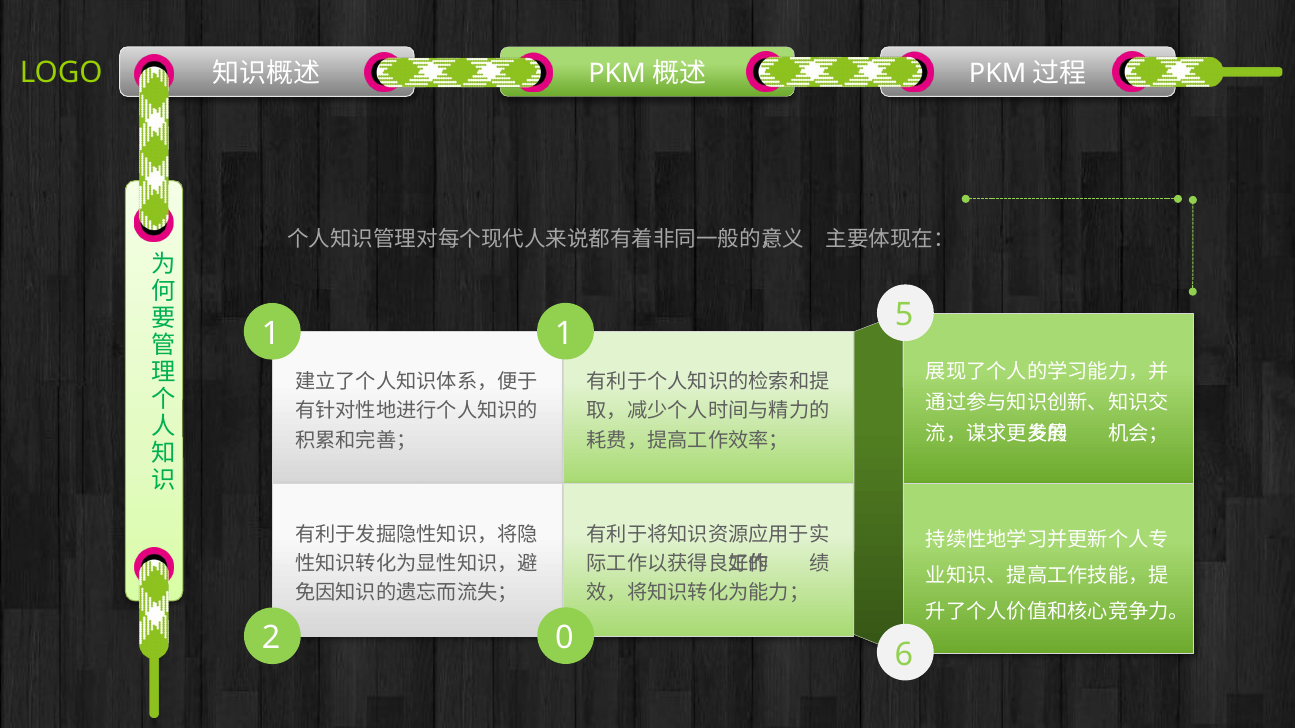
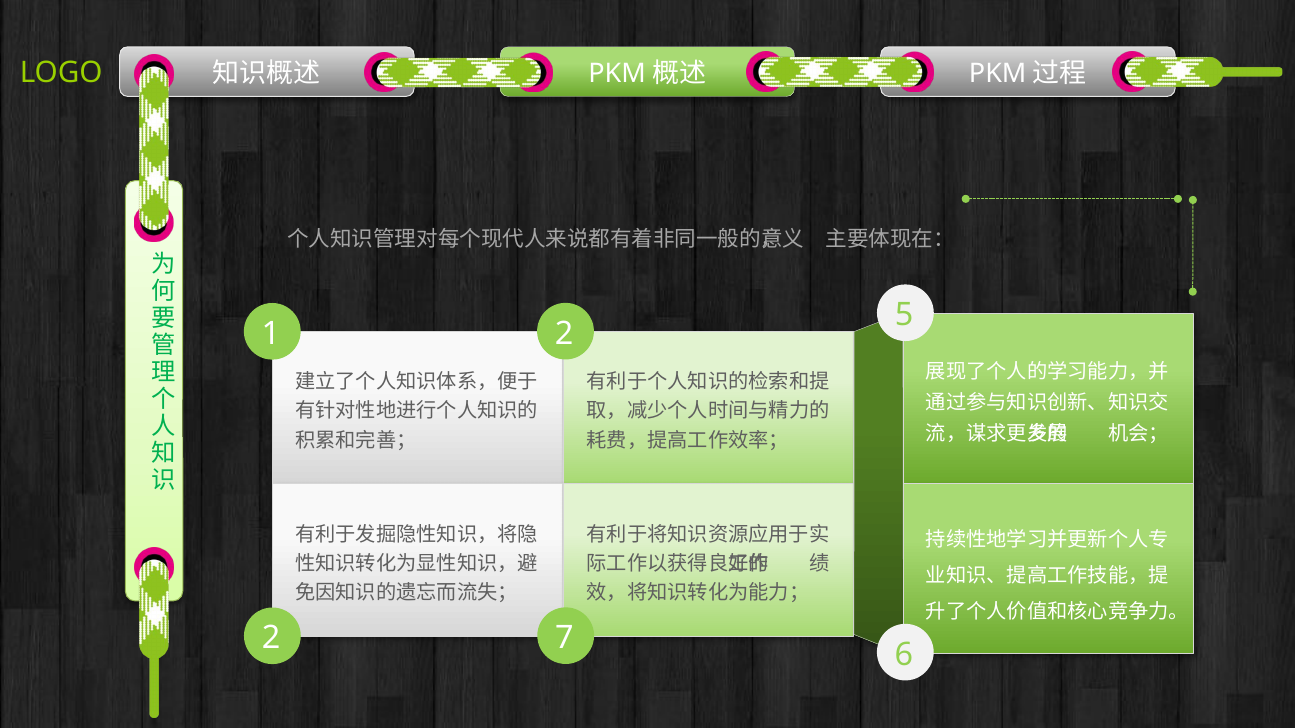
1 1: 1 -> 2 (564, 334)
0: 0 -> 7 (564, 638)
